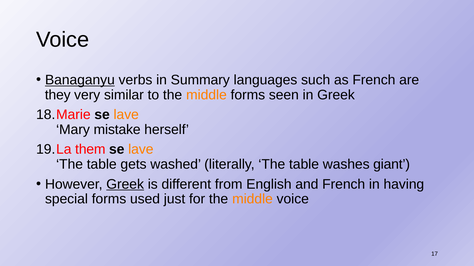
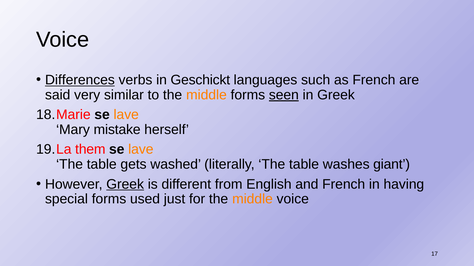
Banaganyu: Banaganyu -> Differences (80, 80)
Summary: Summary -> Geschickt (200, 80)
they: they -> said (58, 95)
seen underline: none -> present (284, 95)
